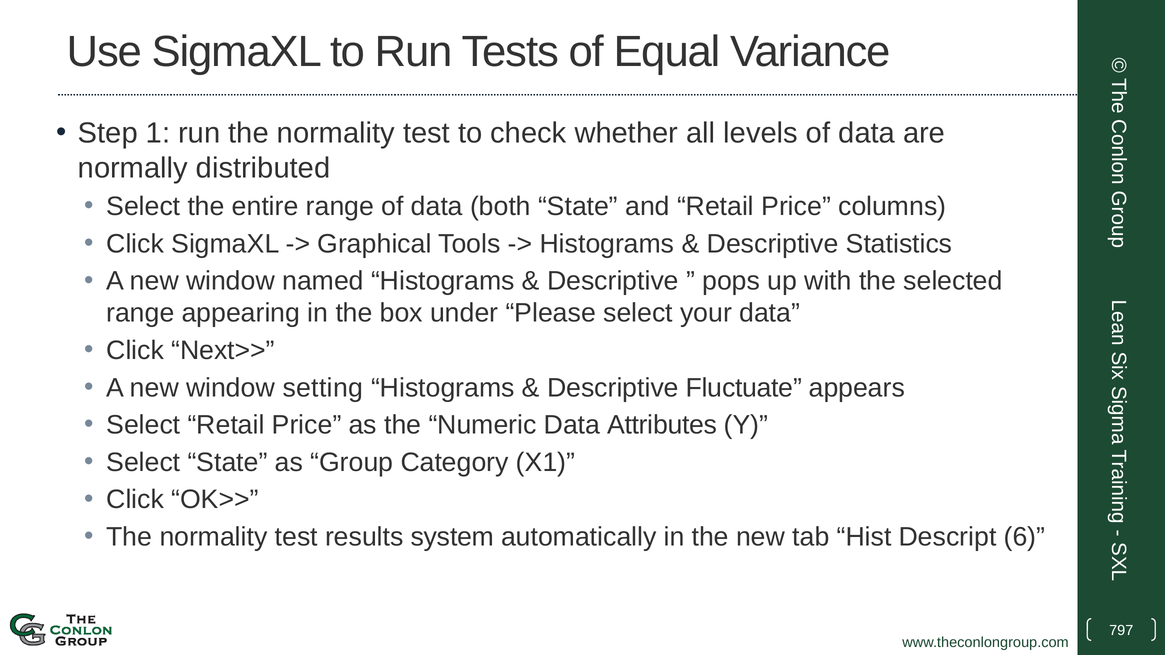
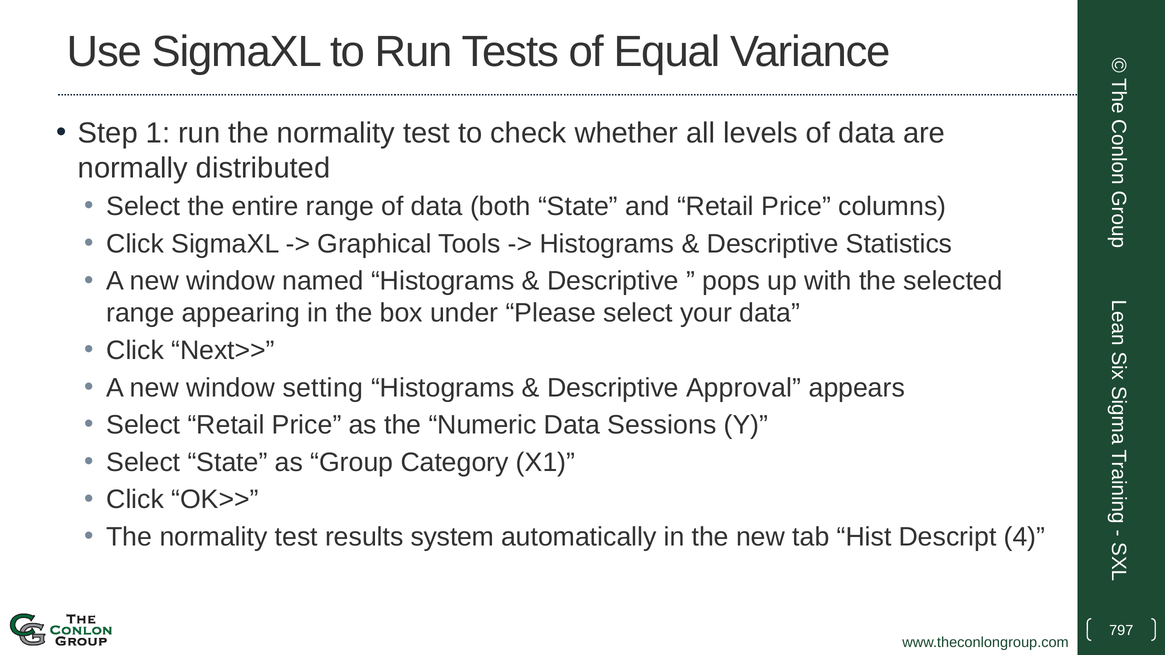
Fluctuate: Fluctuate -> Approval (744, 388)
Attributes: Attributes -> Sessions (662, 425)
6: 6 -> 4 (1024, 537)
